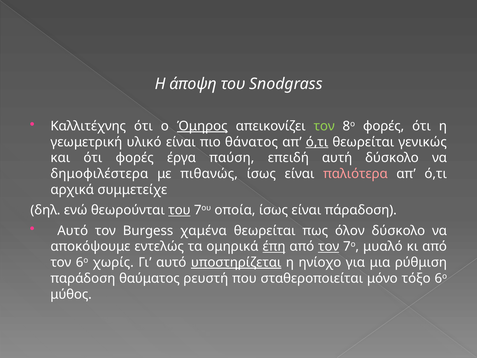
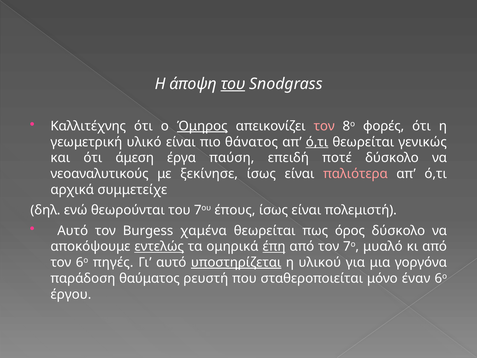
του underline: none -> present (233, 84)
τον colour: light green -> pink (324, 126)
ότι φορές: φορές -> άμεση (135, 158)
αυτή: αυτή -> ποτέ (337, 158)
δημοφιλέστερα: δημοφιλέστερα -> νεοαναλυτικούς (99, 174)
πιθανώς: πιθανώς -> ξεκίνησε (209, 174)
του underline: present -> none (179, 210)
οποία: οποία -> έπους (235, 210)
πάραδοση: πάραδοση -> πολεμιστή (361, 210)
όλον: όλον -> όρος (350, 230)
εντελώς underline: none -> present (159, 246)
τον underline: present -> none (329, 246)
χωρίς: χωρίς -> πηγές (113, 262)
ηνίοχο: ηνίοχο -> υλικού (320, 262)
ρύθμιση: ρύθμιση -> γοργόνα (421, 262)
τόξο: τόξο -> έναν (416, 278)
μύθος: μύθος -> έργου (71, 294)
